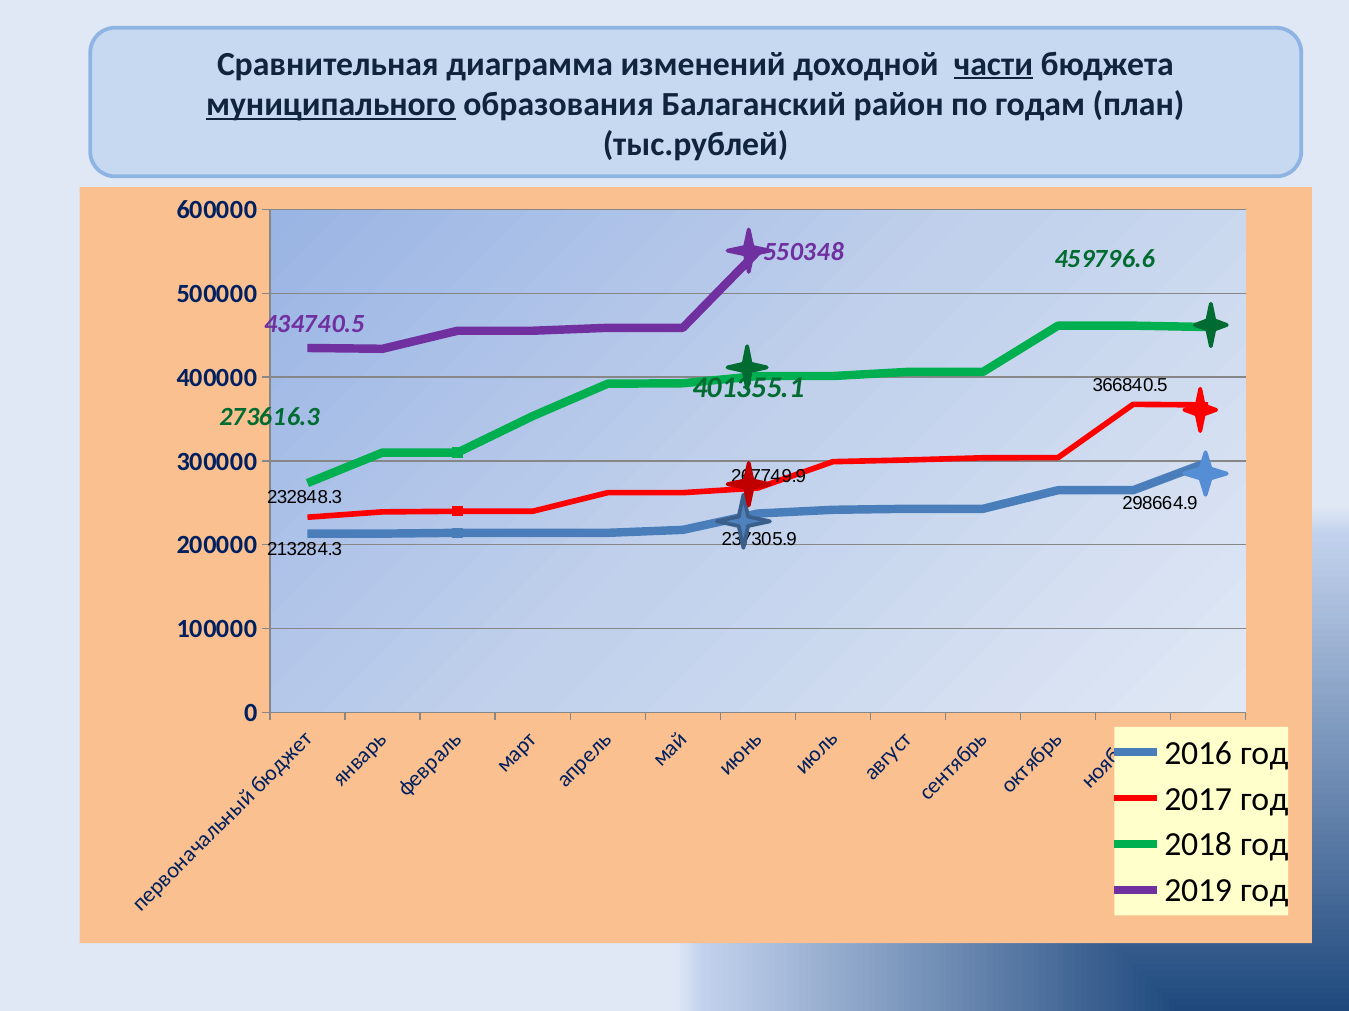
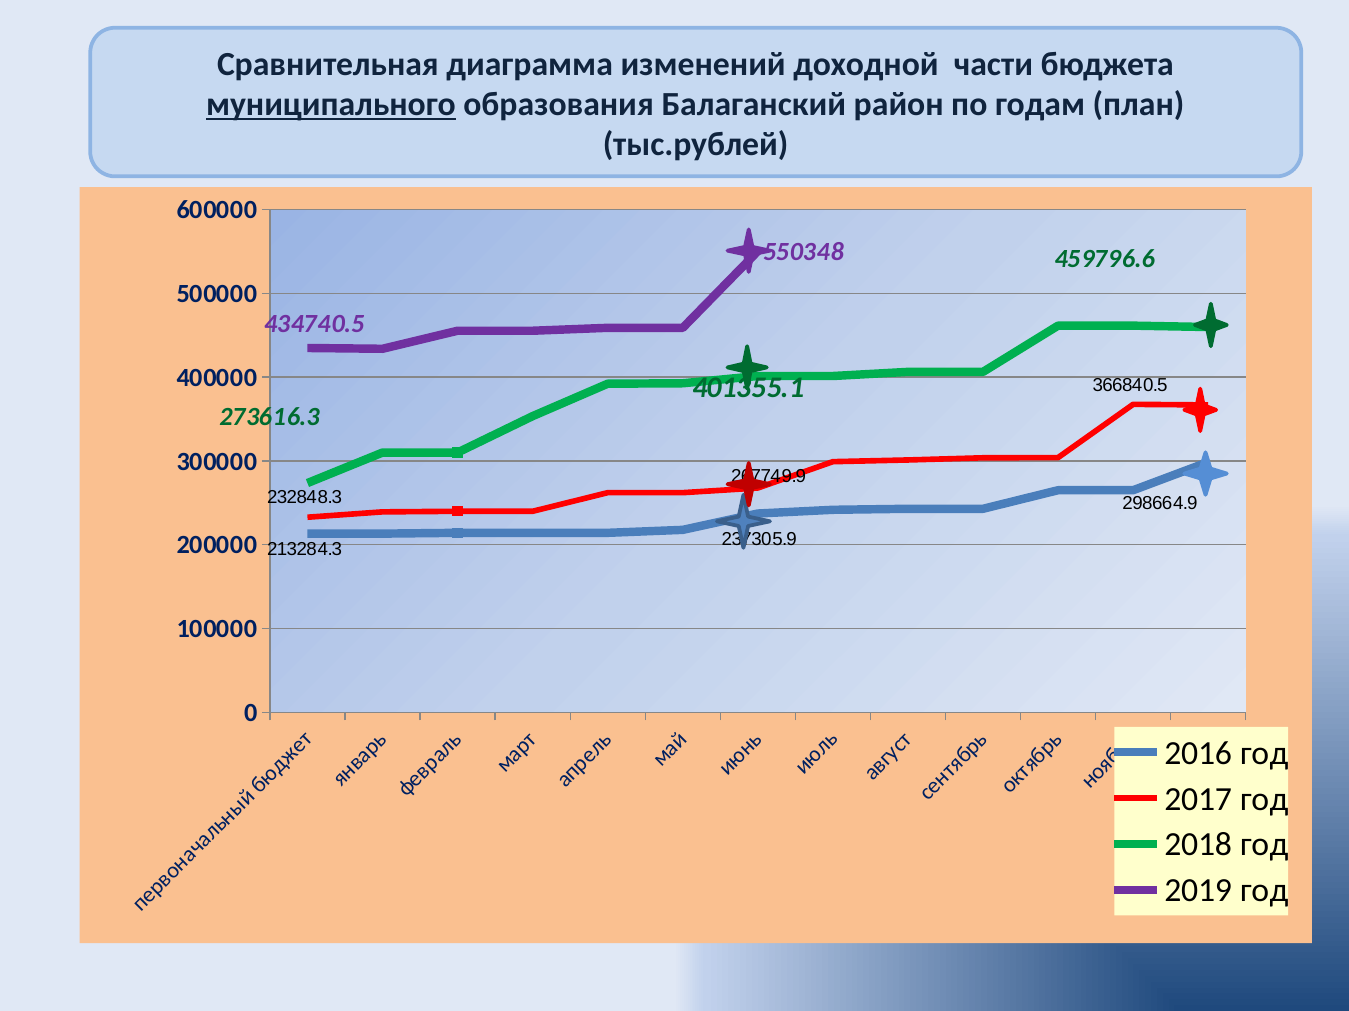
части underline: present -> none (993, 64)
